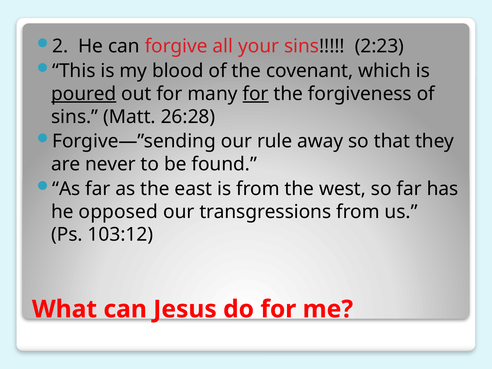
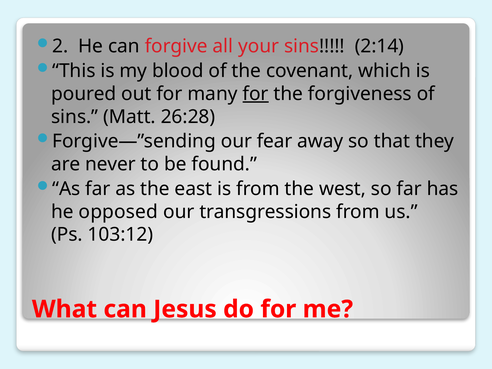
2:23: 2:23 -> 2:14 (379, 46)
poured underline: present -> none (84, 94)
rule: rule -> fear (275, 141)
